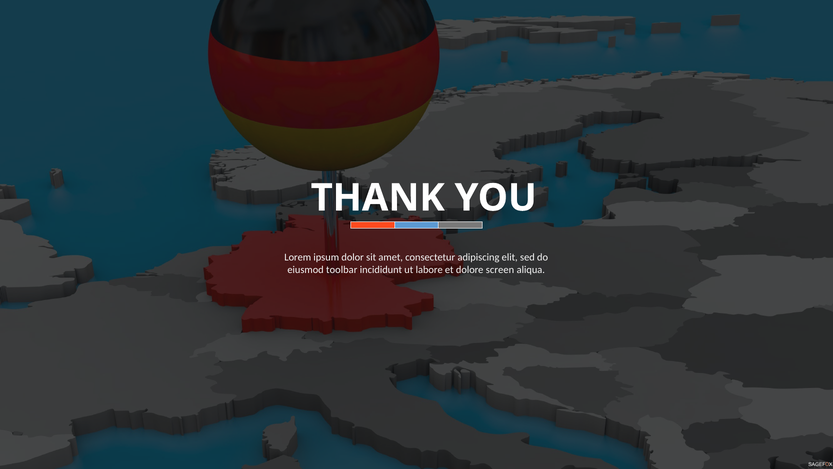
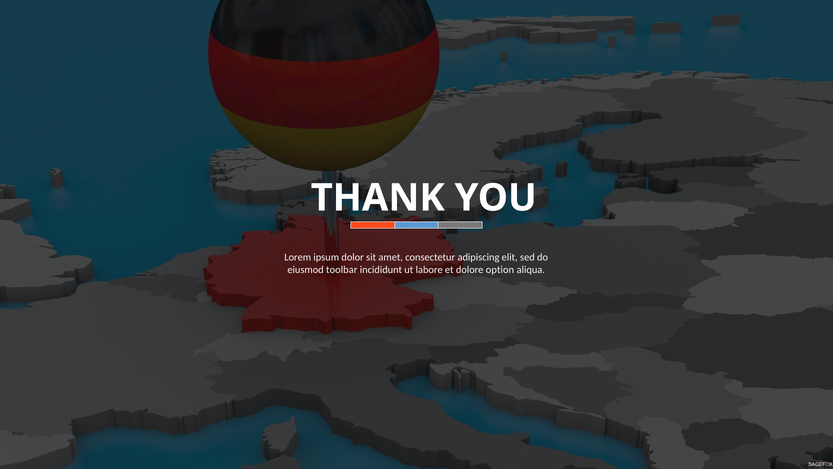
screen: screen -> option (500, 270)
